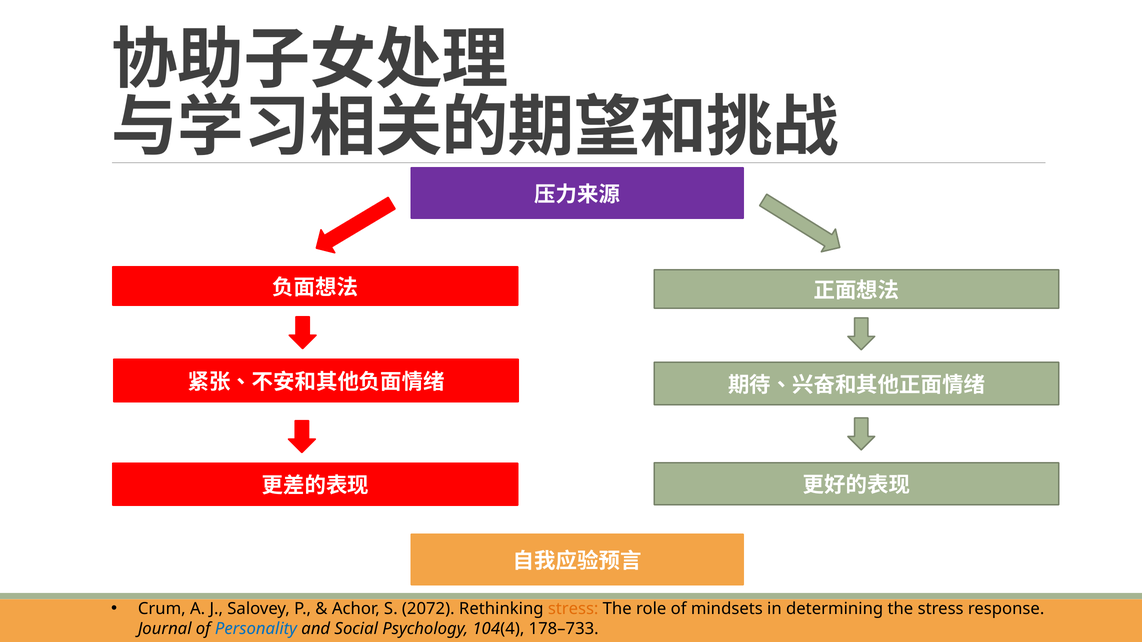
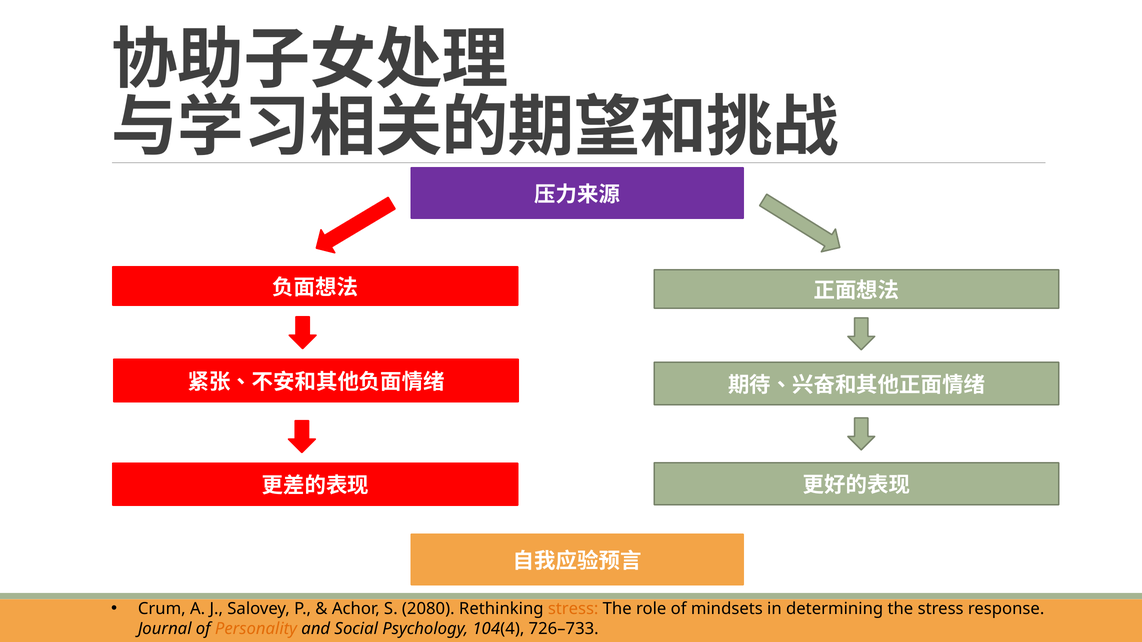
2072: 2072 -> 2080 (428, 609)
Personality colour: blue -> orange (256, 629)
178–733: 178–733 -> 726–733 (564, 629)
